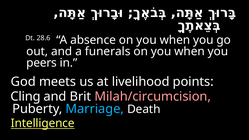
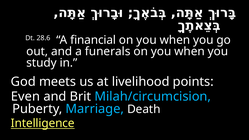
absence: absence -> financial (93, 40)
peers: peers -> study (42, 63)
Cling: Cling -> Even (25, 97)
Milah/circumcision colour: pink -> light blue (153, 97)
